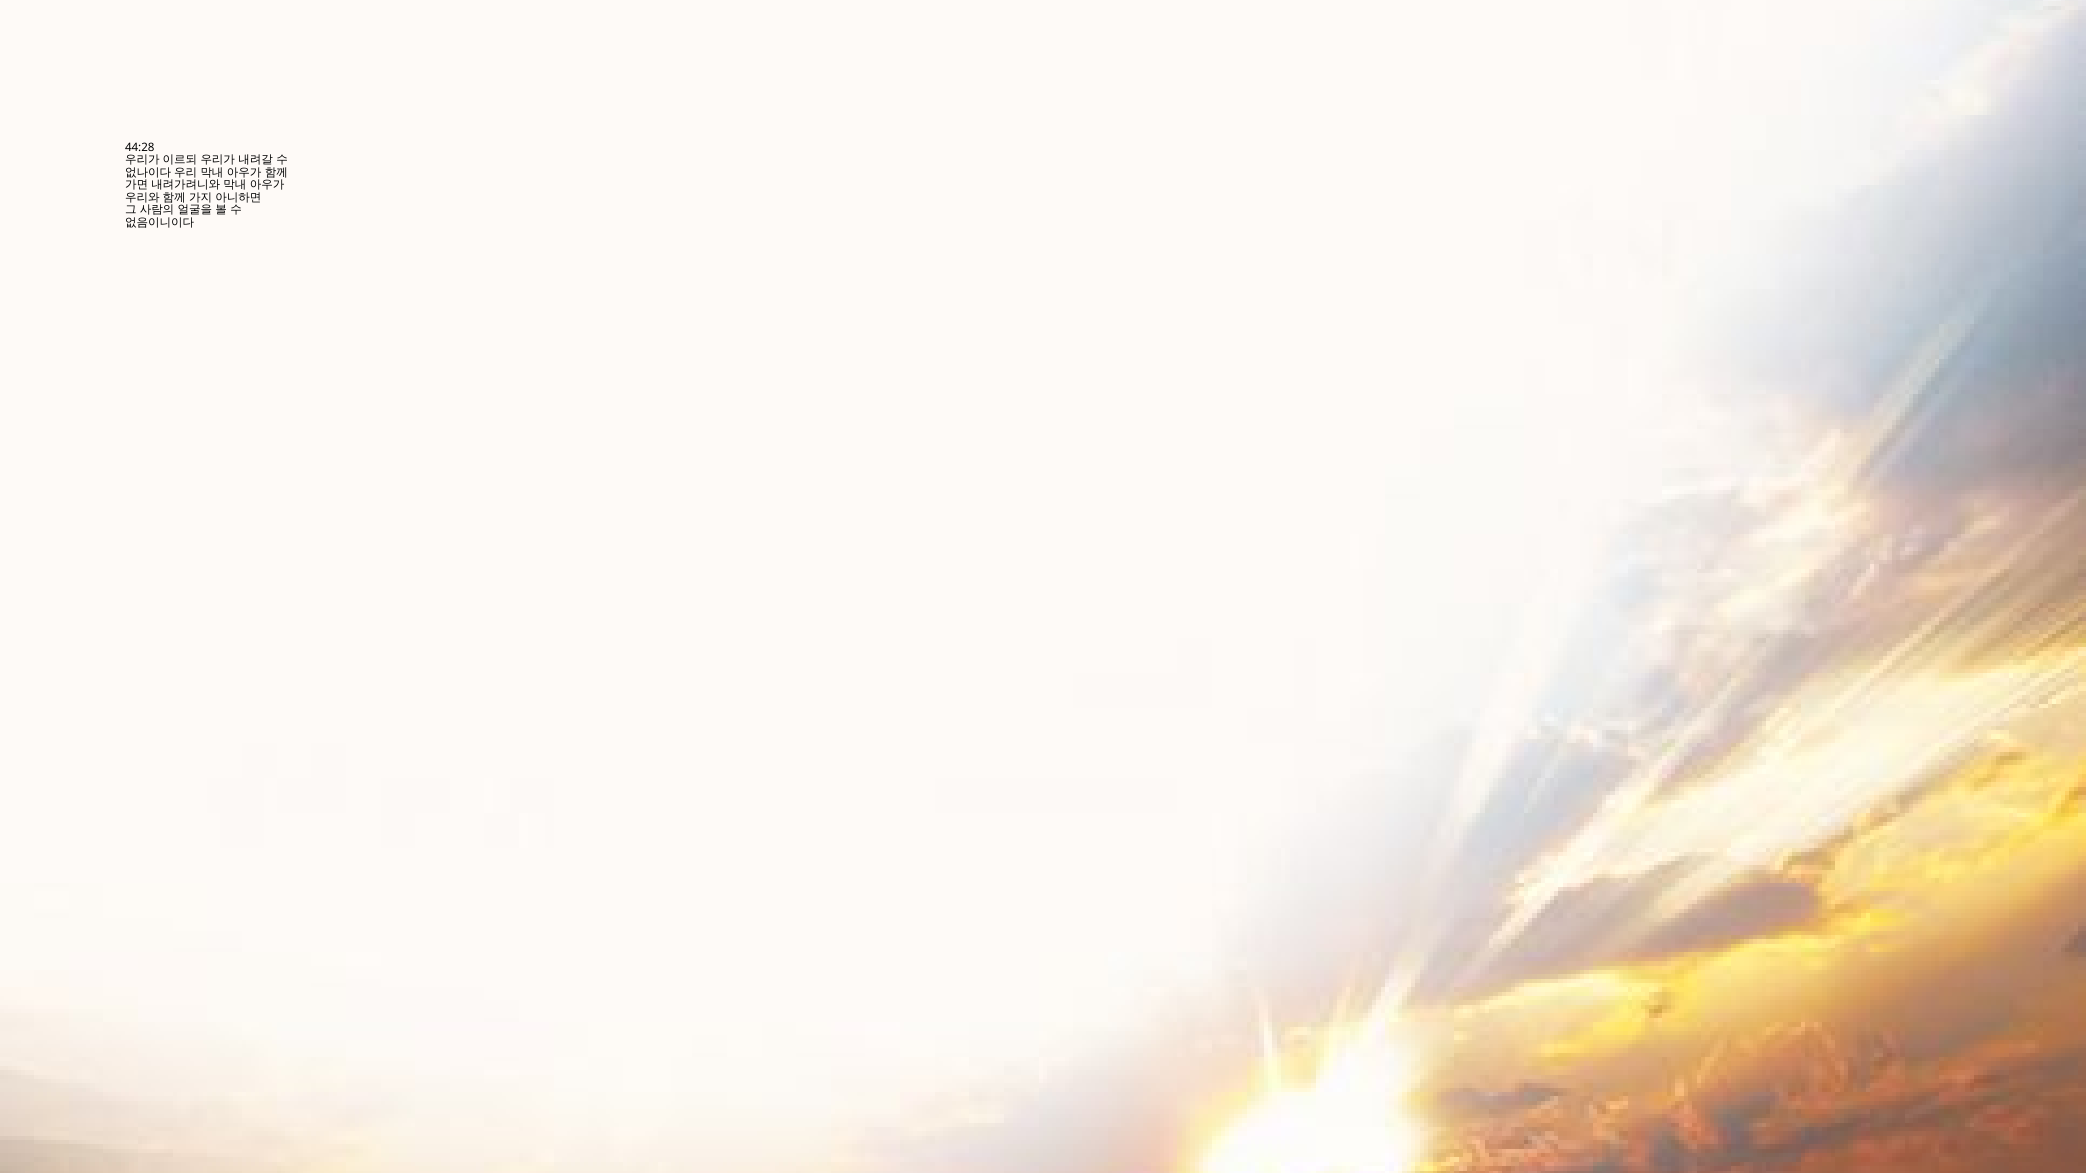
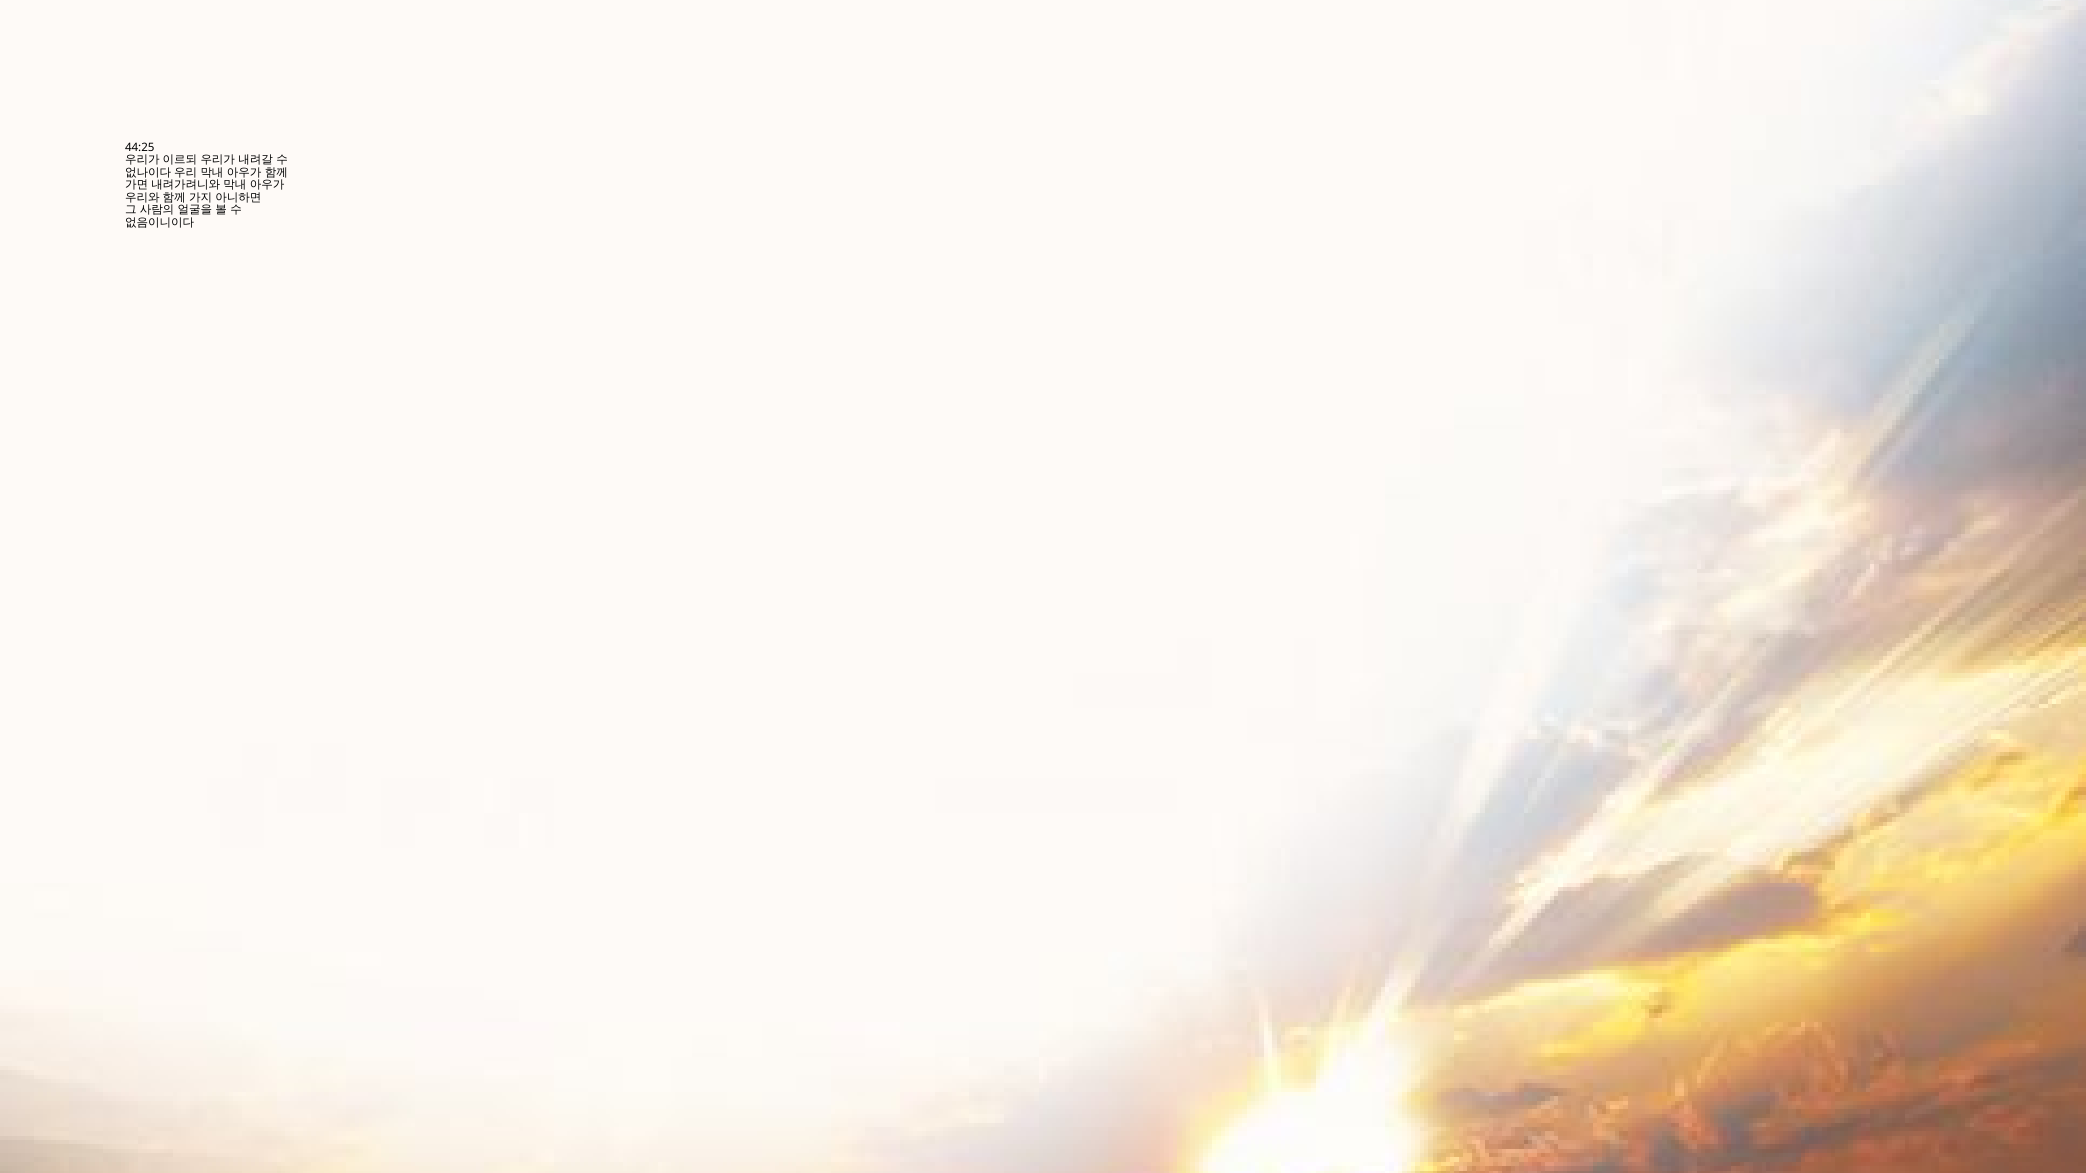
44:28: 44:28 -> 44:25 (140, 148)
